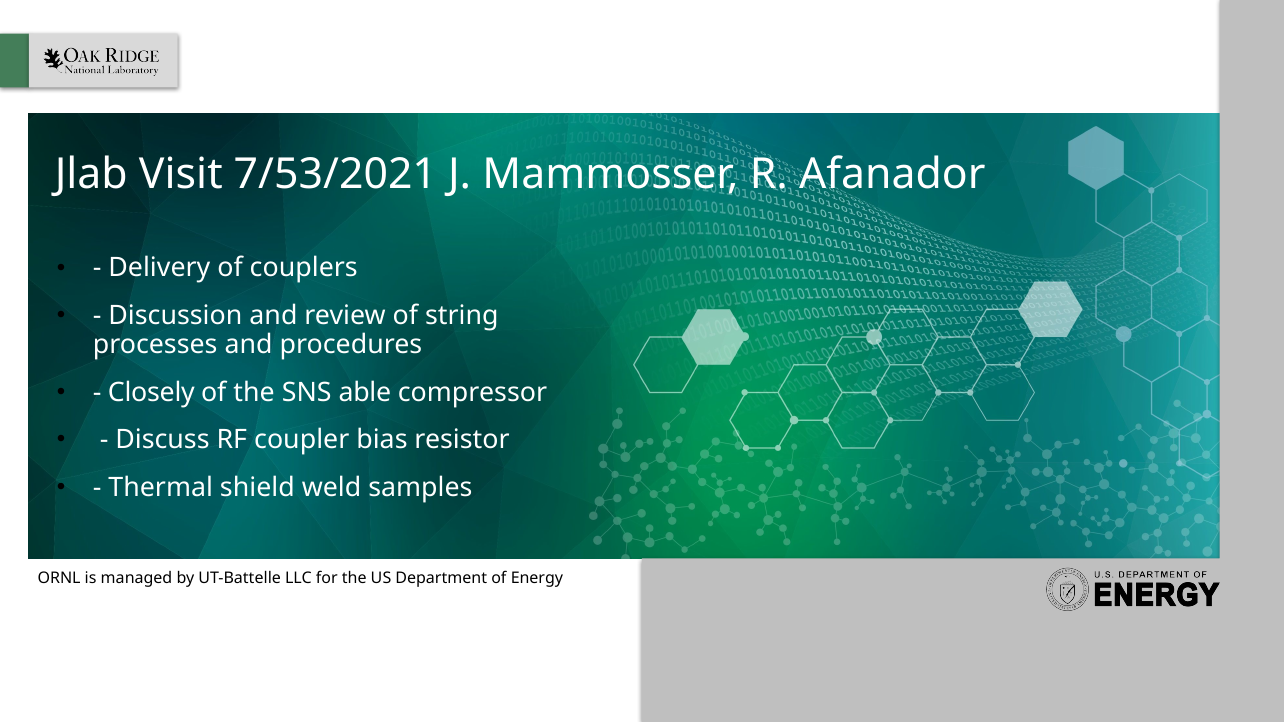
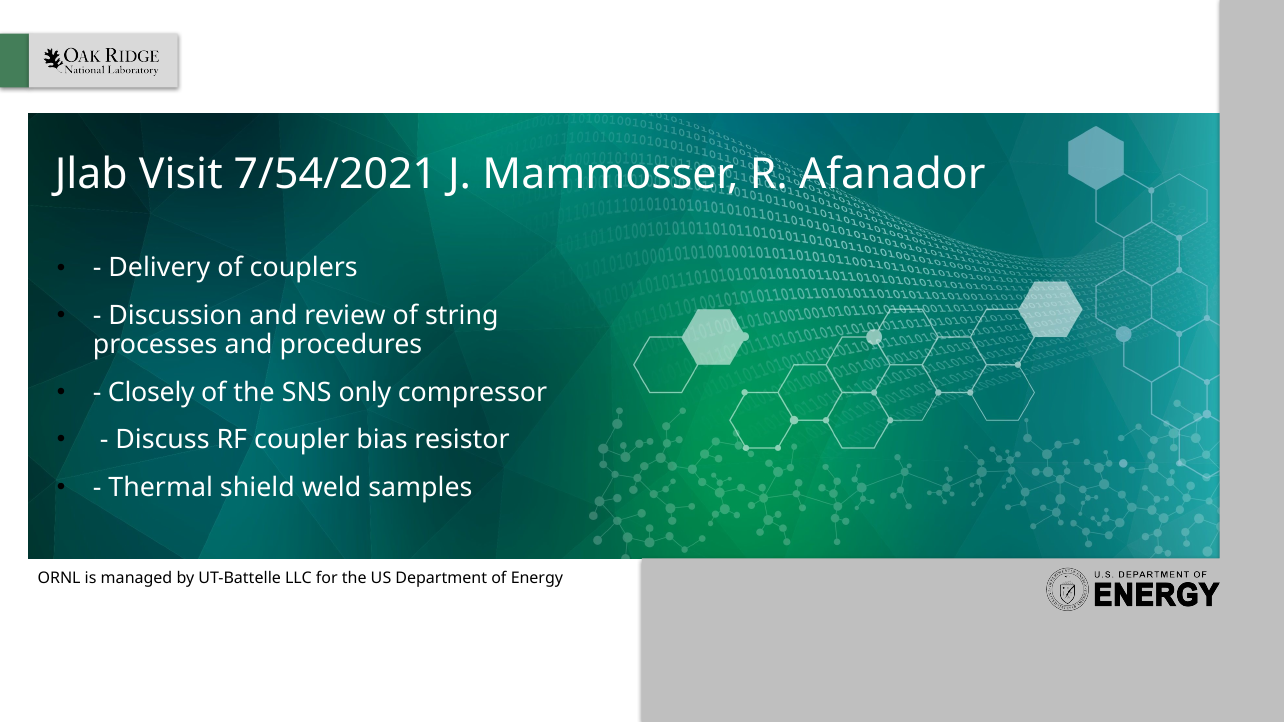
7/53/2021: 7/53/2021 -> 7/54/2021 (335, 174)
able: able -> only (365, 392)
